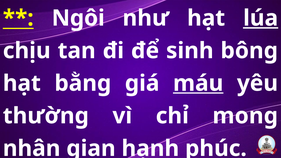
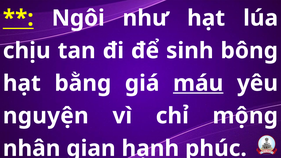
lúa underline: present -> none (261, 18)
thường: thường -> nguyện (46, 116)
mong: mong -> mộng (245, 116)
